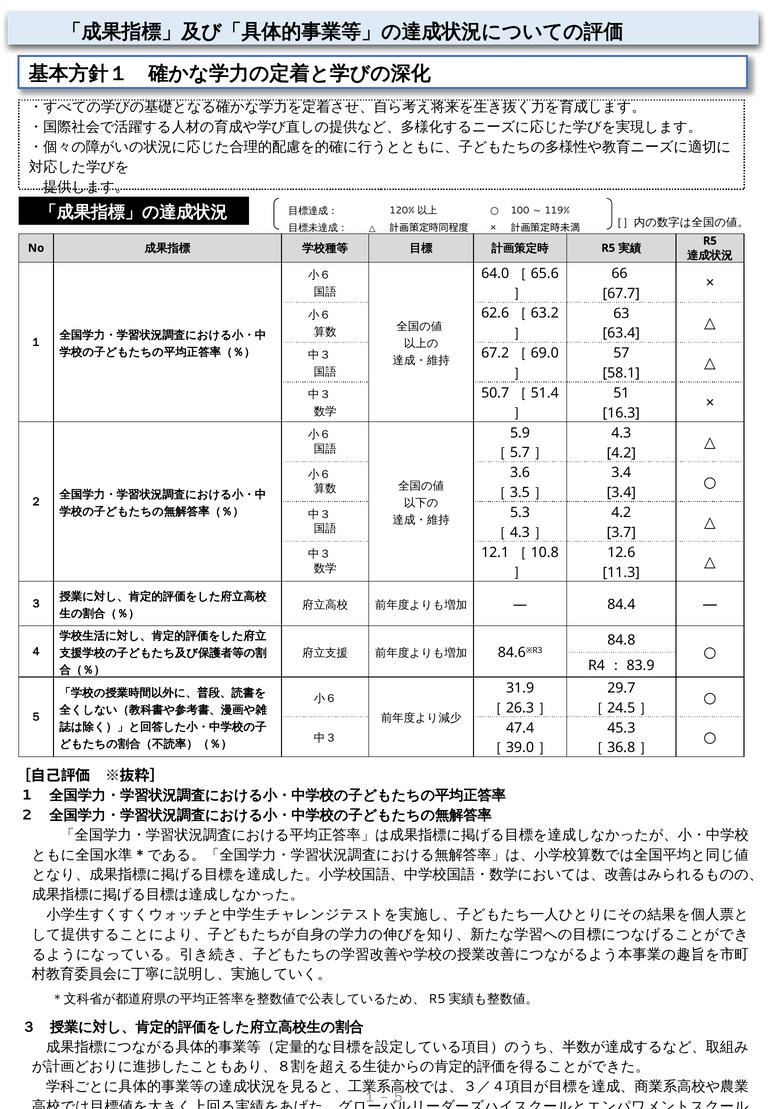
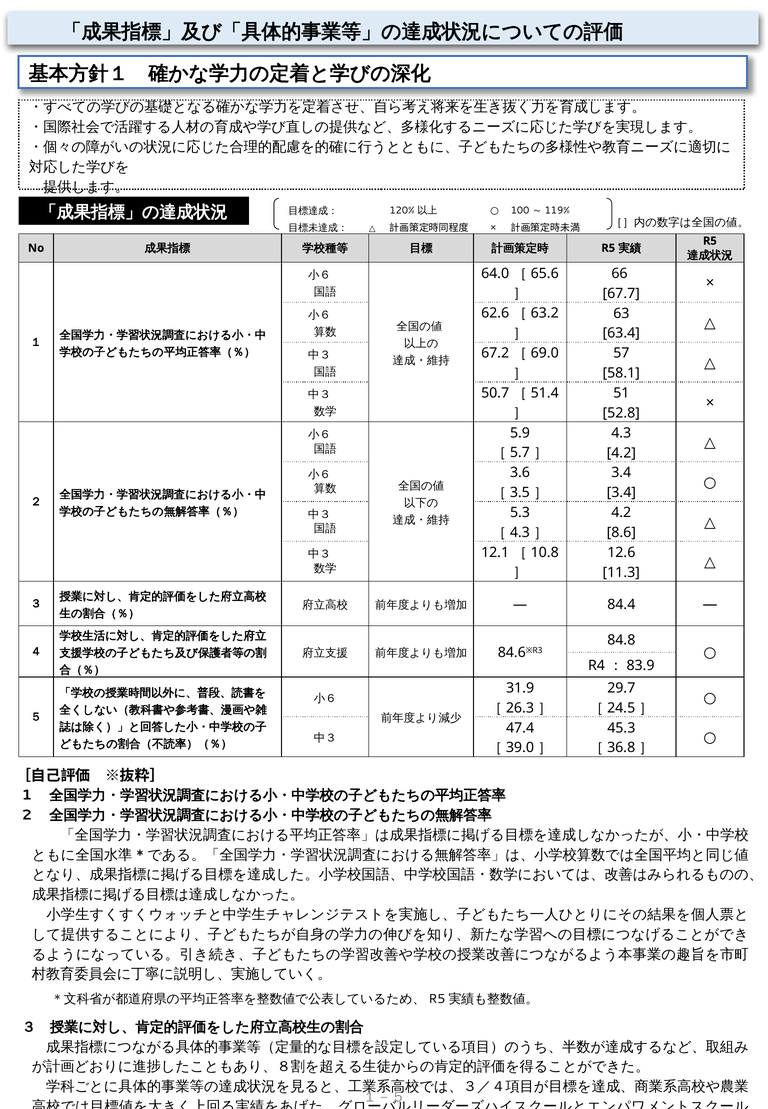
16.3: 16.3 -> 52.8 (621, 413)
3.7: 3.7 -> 8.6 (621, 533)
